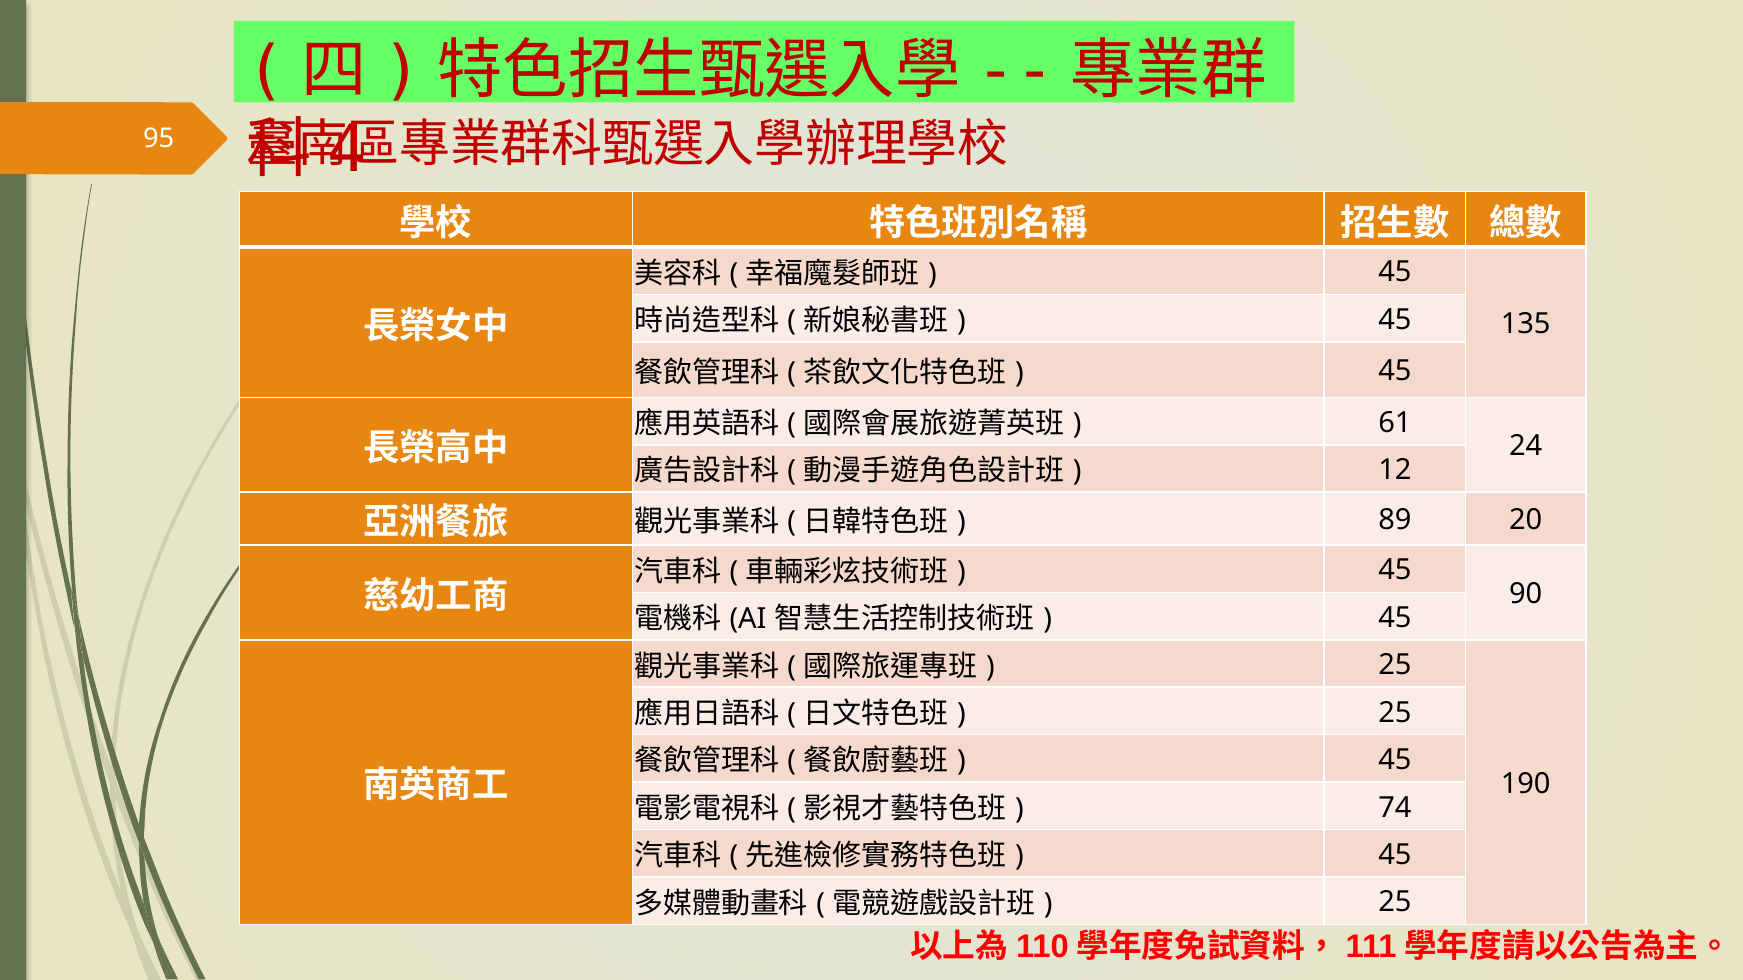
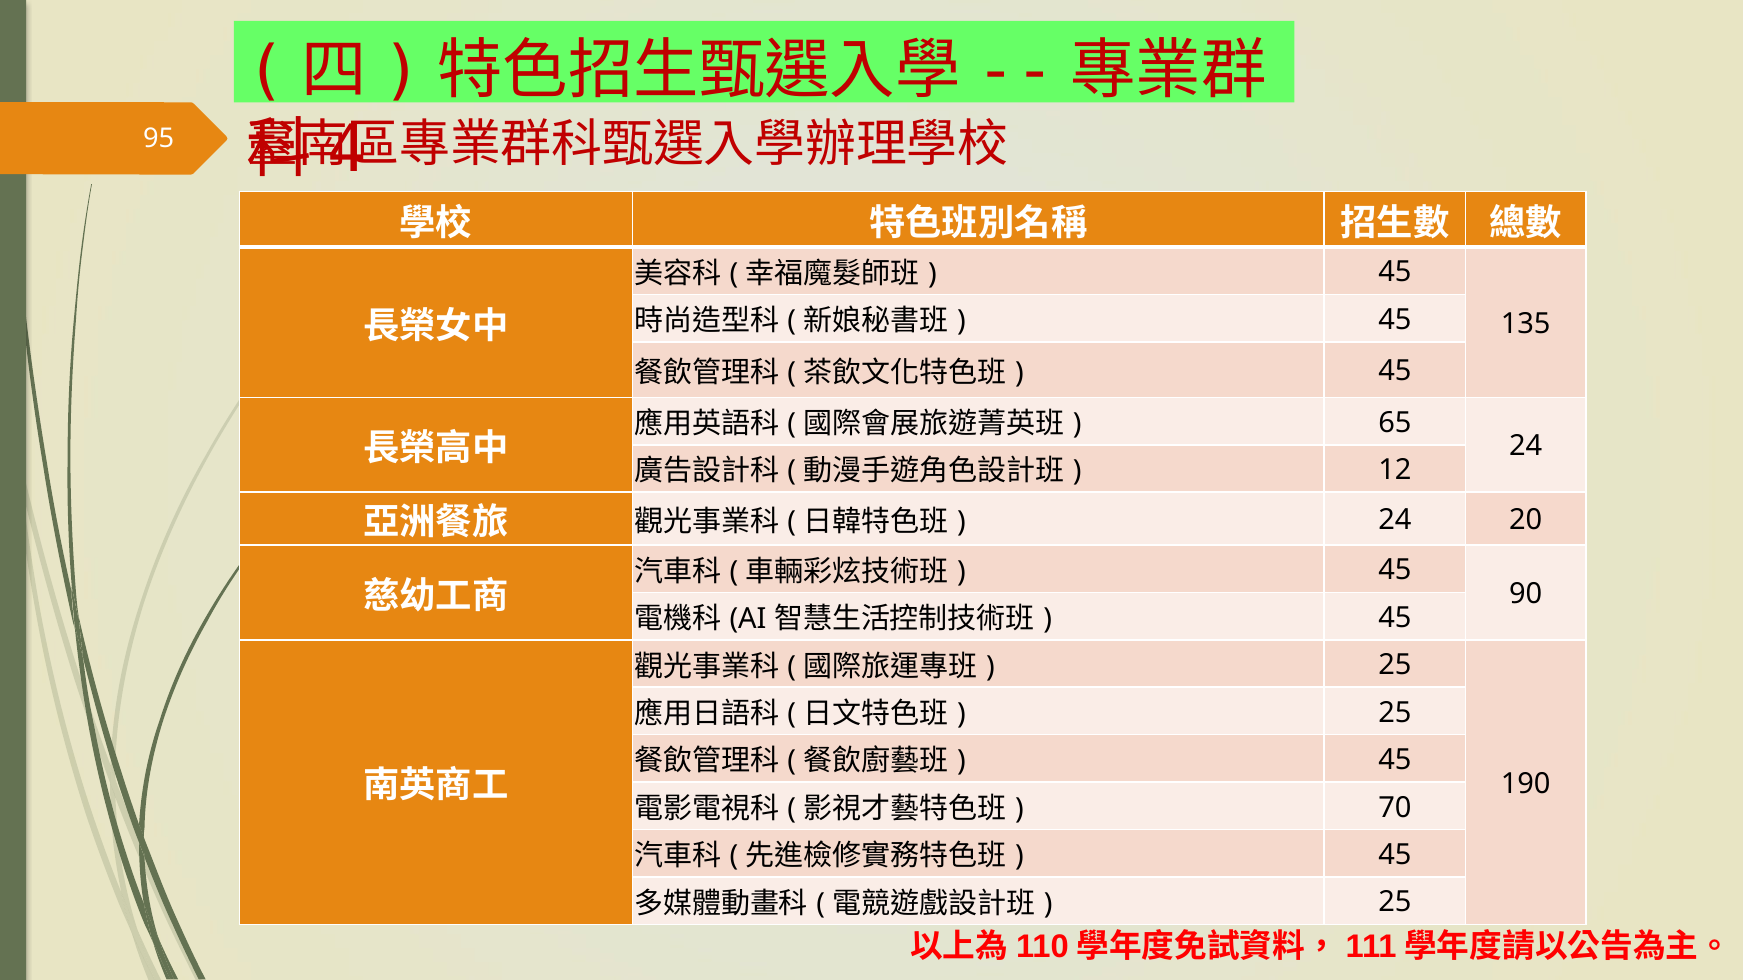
61: 61 -> 65 (1395, 423)
89: 89 -> 24 (1395, 520)
74: 74 -> 70 (1395, 808)
